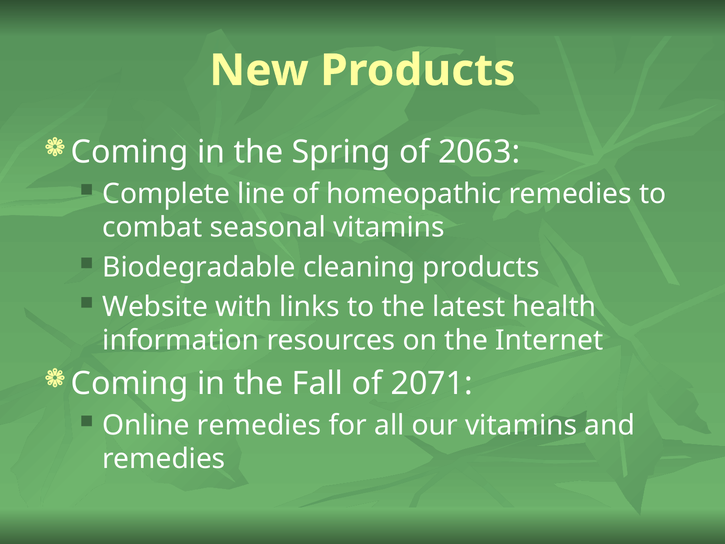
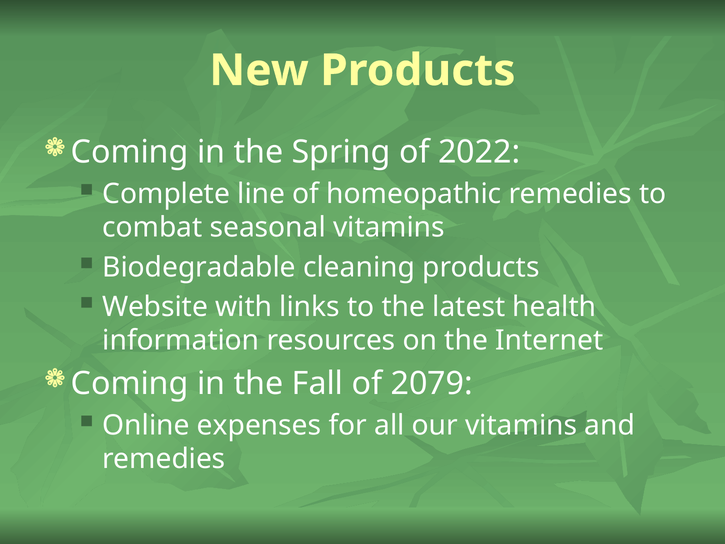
2063: 2063 -> 2022 (479, 152)
2071: 2071 -> 2079 (432, 383)
Online remedies: remedies -> expenses (259, 425)
